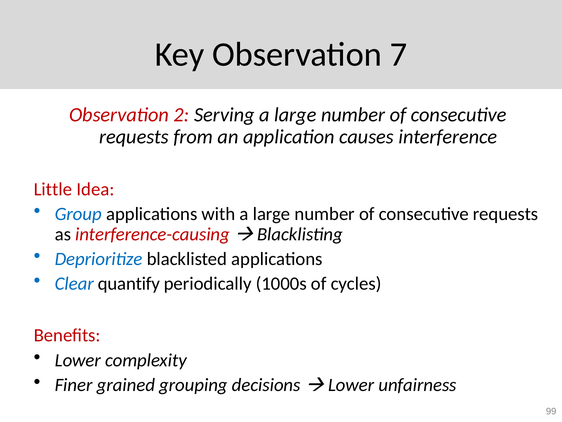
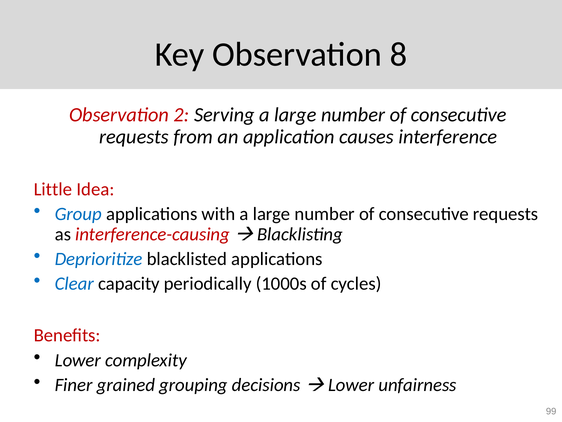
7: 7 -> 8 (398, 54)
quantify: quantify -> capacity (129, 283)
